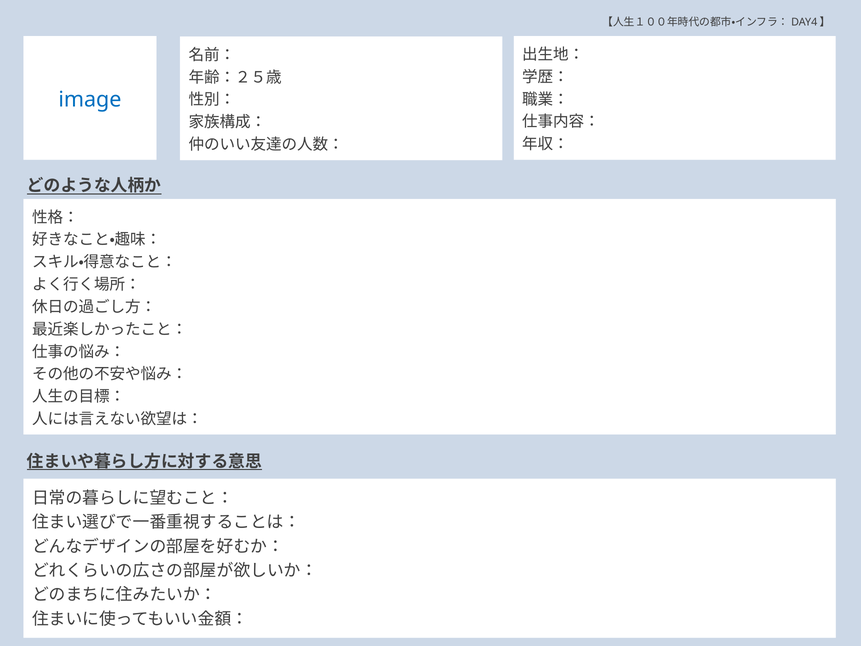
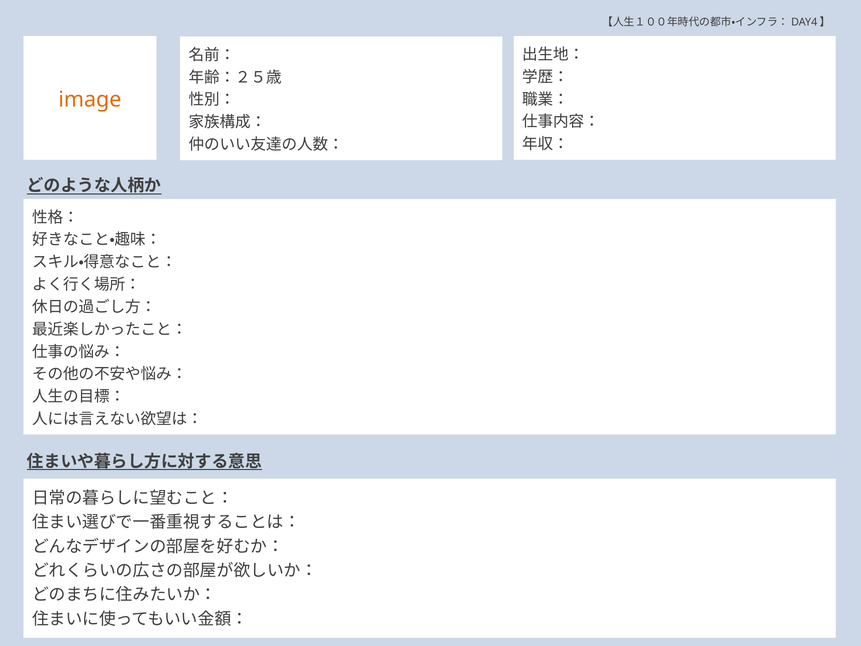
image colour: blue -> orange (90, 99)
